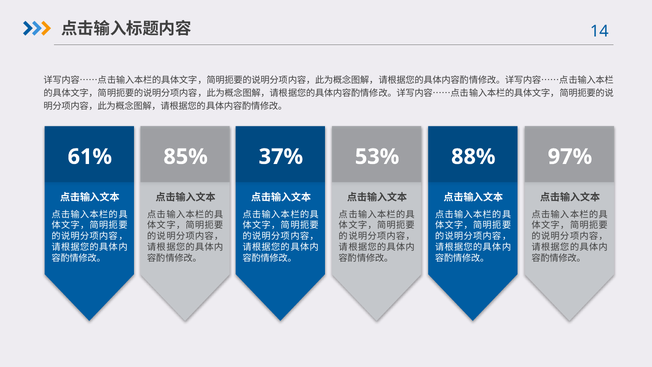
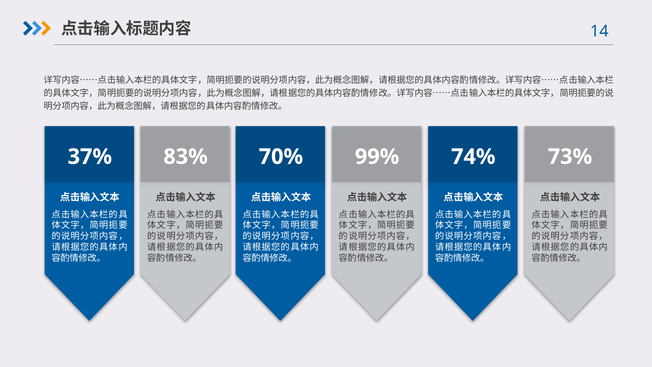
61%: 61% -> 37% (90, 157)
85%: 85% -> 83% (186, 157)
37%: 37% -> 70% (281, 157)
53%: 53% -> 99% (377, 157)
88%: 88% -> 74% (473, 157)
97%: 97% -> 73% (570, 157)
